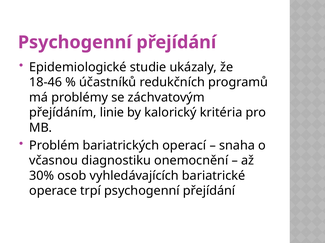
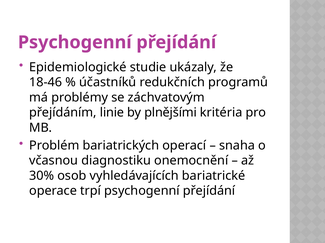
kalorický: kalorický -> plnějšími (171, 113)
